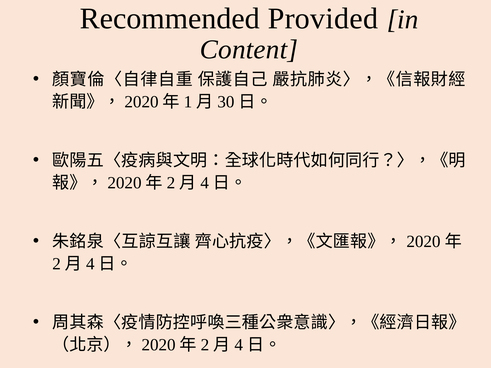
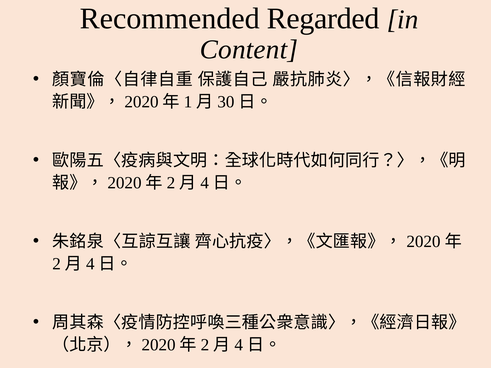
Provided: Provided -> Regarded (323, 19)
